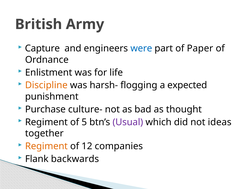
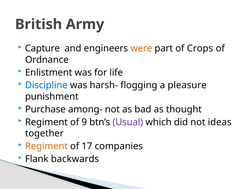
were colour: blue -> orange (141, 48)
Paper: Paper -> Crops (200, 48)
Discipline colour: orange -> blue (46, 85)
expected: expected -> pleasure (187, 85)
culture-: culture- -> among- (85, 109)
5: 5 -> 9 (84, 122)
12: 12 -> 17 (87, 146)
